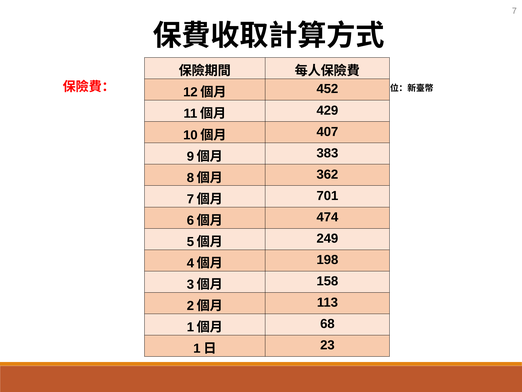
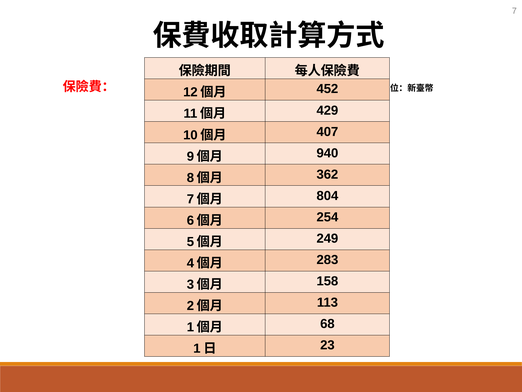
383: 383 -> 940 (327, 153)
701: 701 -> 804 (327, 196)
474: 474 -> 254 (327, 217)
198: 198 -> 283 (327, 260)
